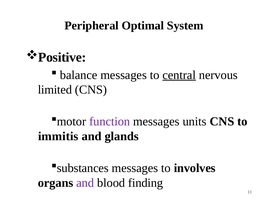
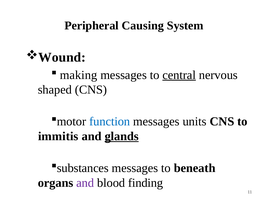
Optimal: Optimal -> Causing (143, 26)
Positive: Positive -> Wound (62, 57)
balance: balance -> making (79, 75)
limited: limited -> shaped (55, 90)
function colour: purple -> blue (110, 122)
glands underline: none -> present (122, 136)
involves: involves -> beneath (195, 168)
